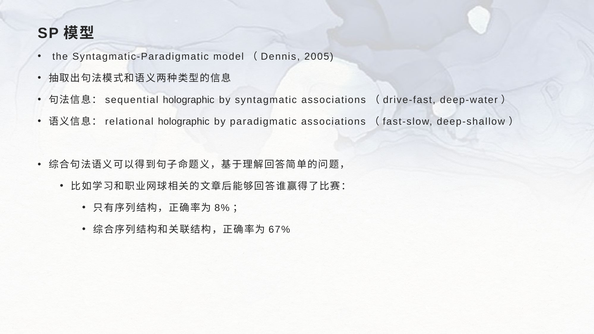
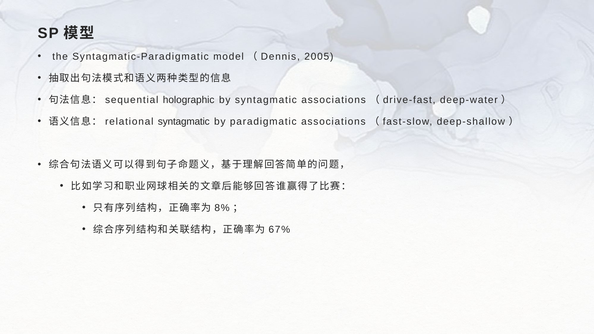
holographic: holographic -> syntagmatic (184, 121)
